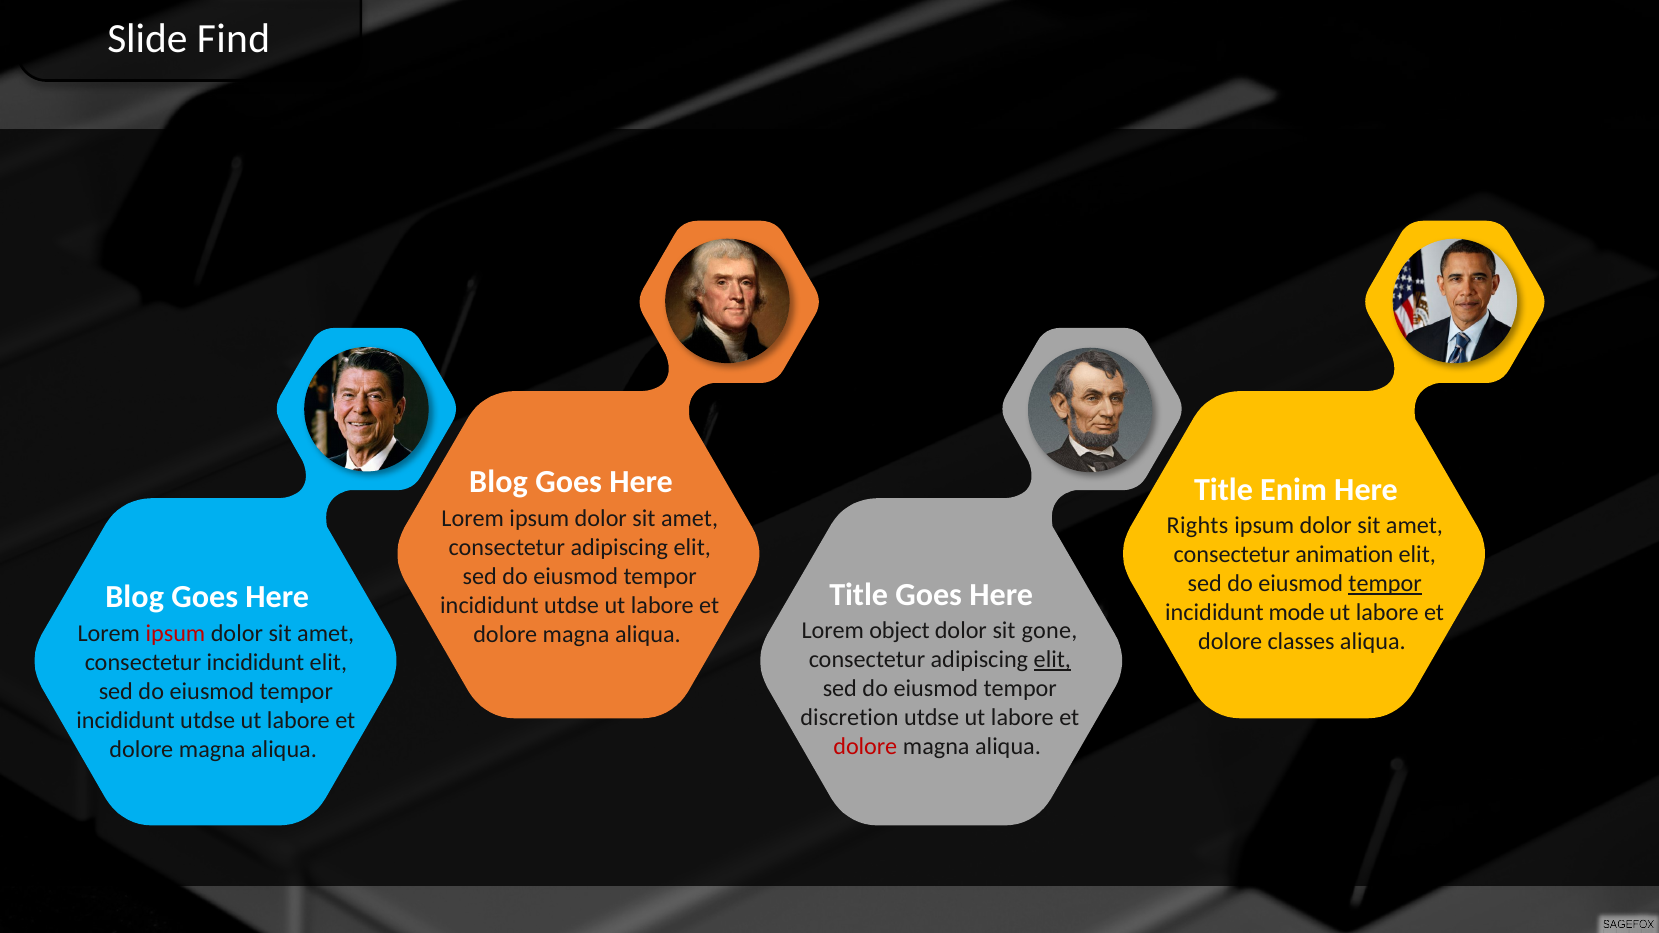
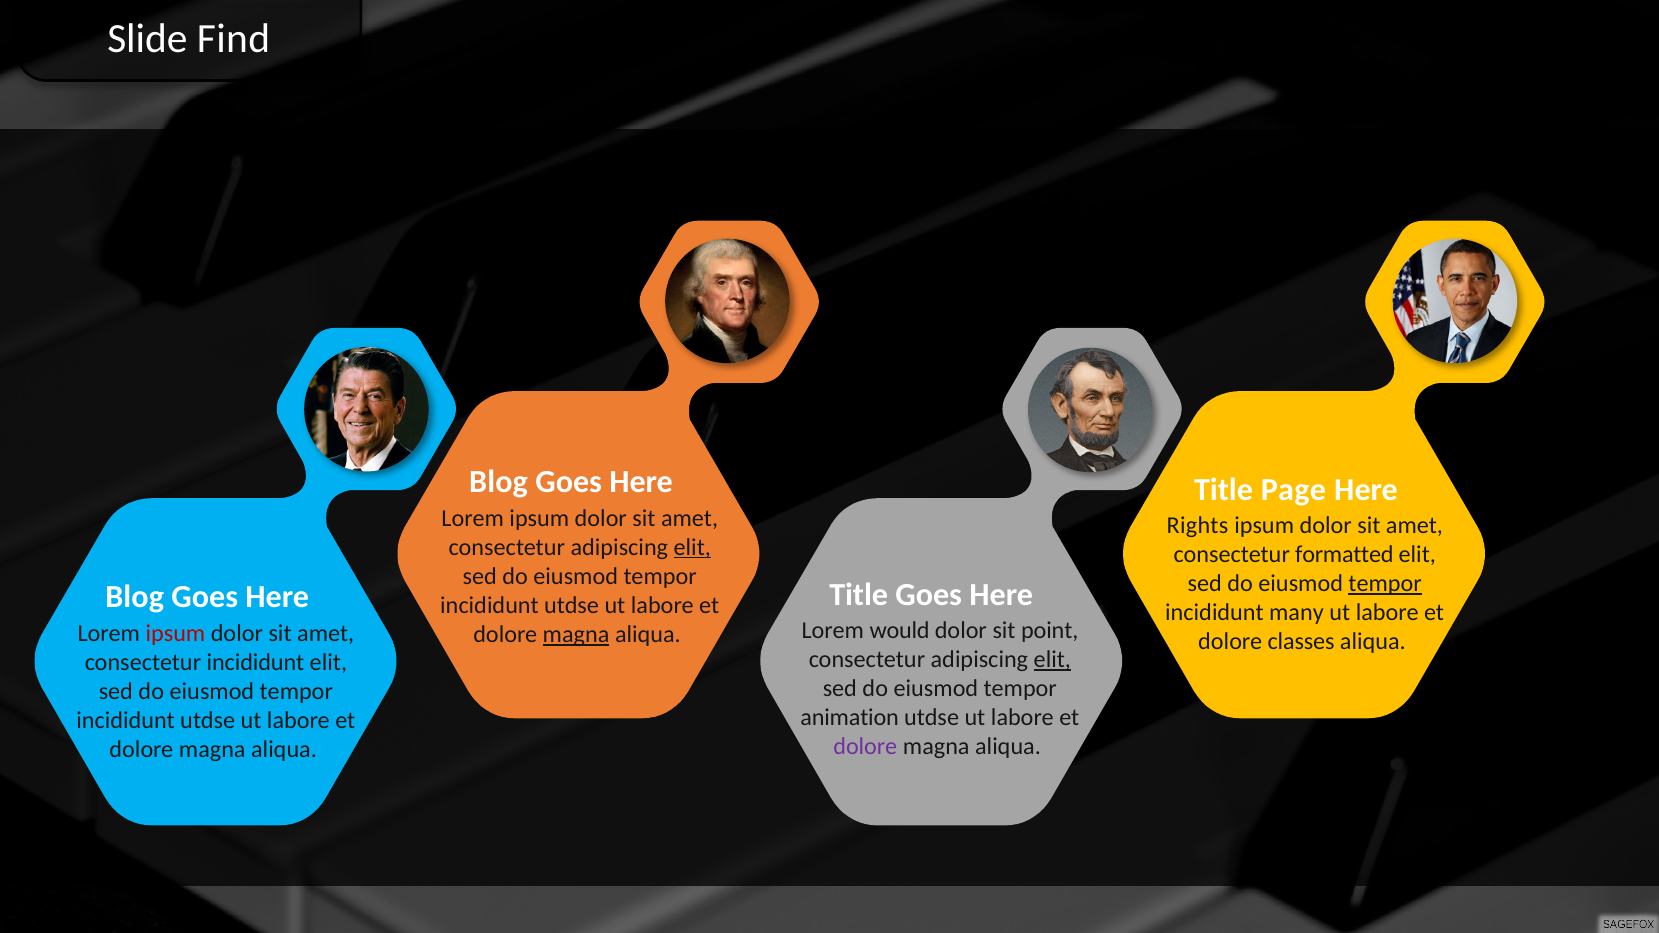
Enim: Enim -> Page (1293, 490)
elit underline: none -> present (692, 547)
animation: animation -> formatted (1344, 555)
mode: mode -> many (1296, 613)
object: object -> would (900, 631)
gone: gone -> point (1050, 631)
magna underline: none -> present (576, 635)
discretion: discretion -> animation (850, 718)
dolore colour: red -> purple (865, 747)
